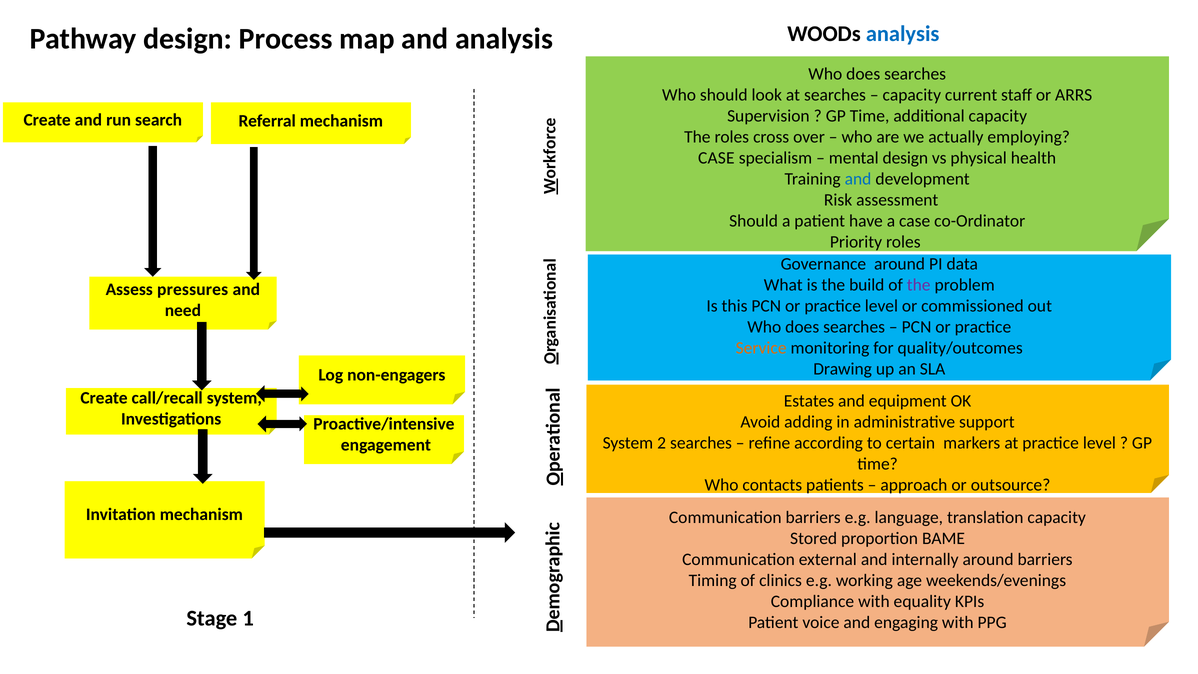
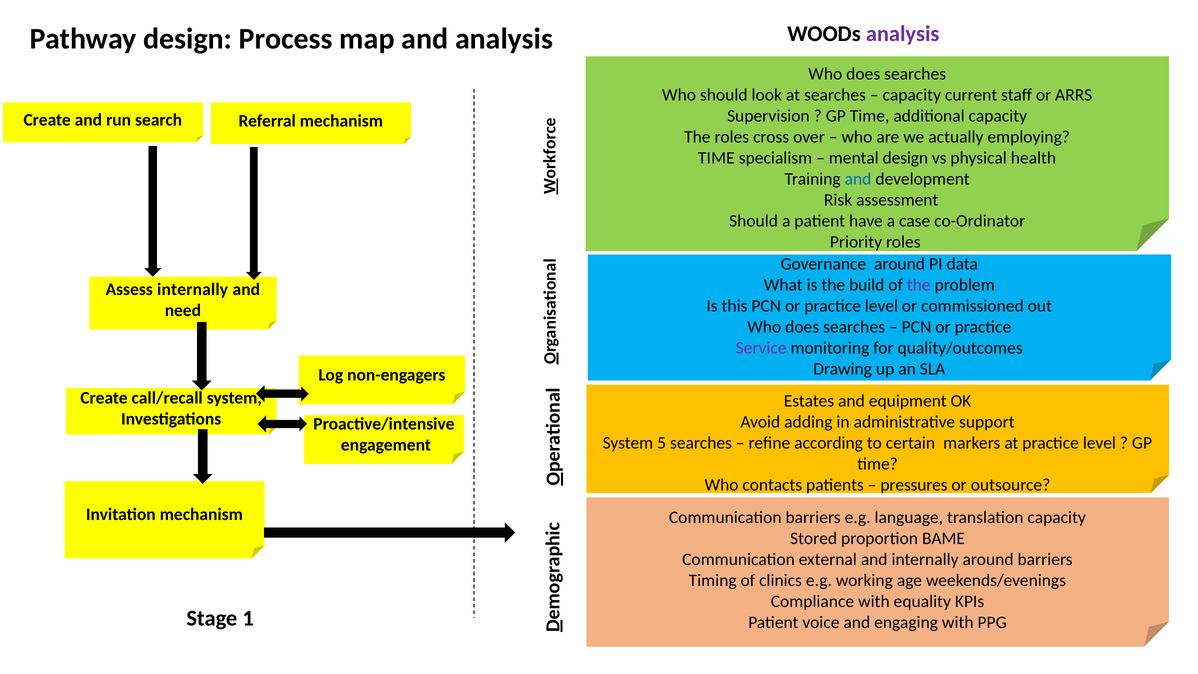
analysis colour: blue -> purple (903, 34)
CASE: CASE -> TIME (716, 158)
Assess pressures: pressures -> internally (193, 289)
Service colour: orange -> purple (761, 348)
2: 2 -> 5 (662, 443)
approach: approach -> pressures (914, 485)
